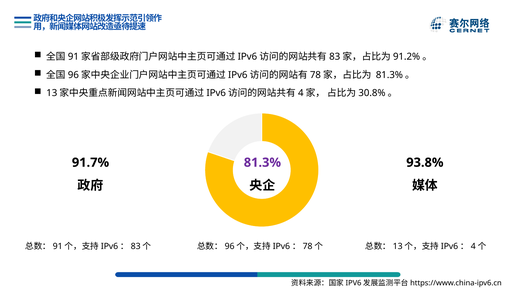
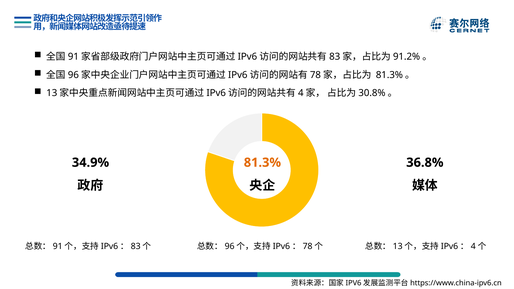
91.7%: 91.7% -> 34.9% (90, 163)
81.3% colour: purple -> orange (262, 163)
93.8%: 93.8% -> 36.8% (425, 163)
